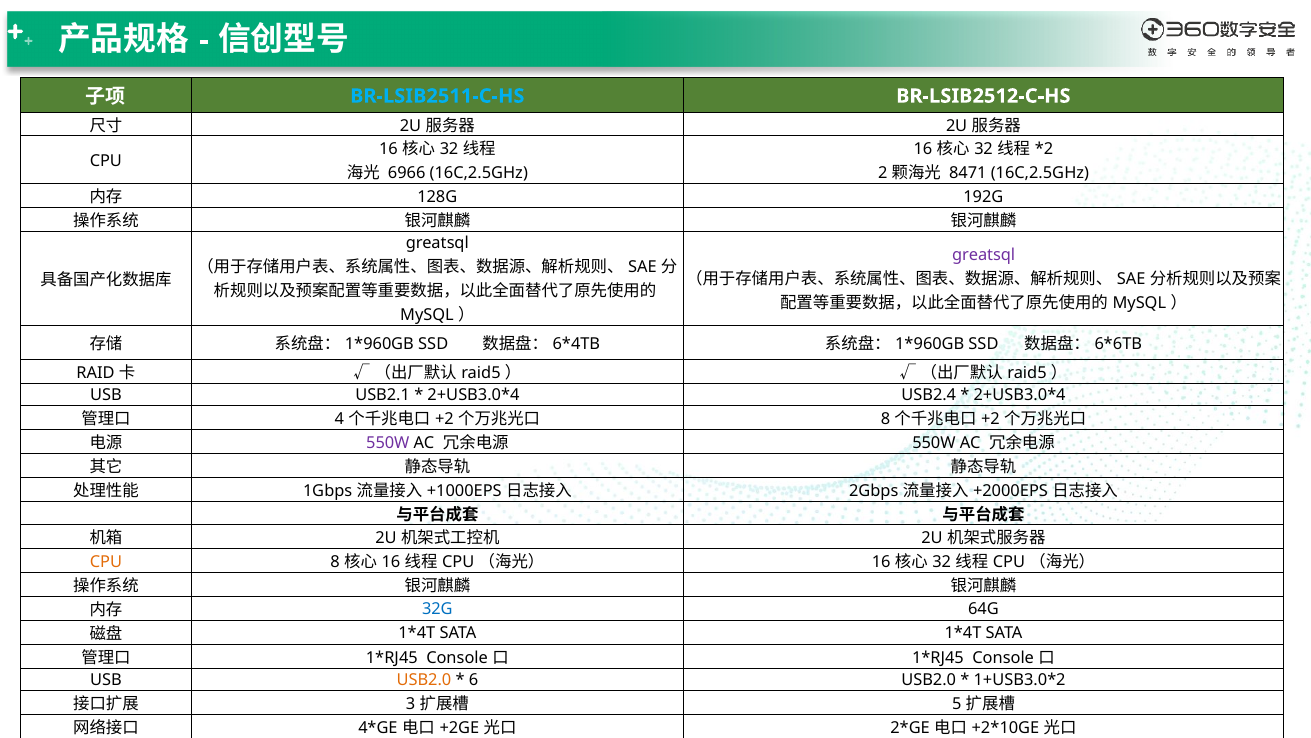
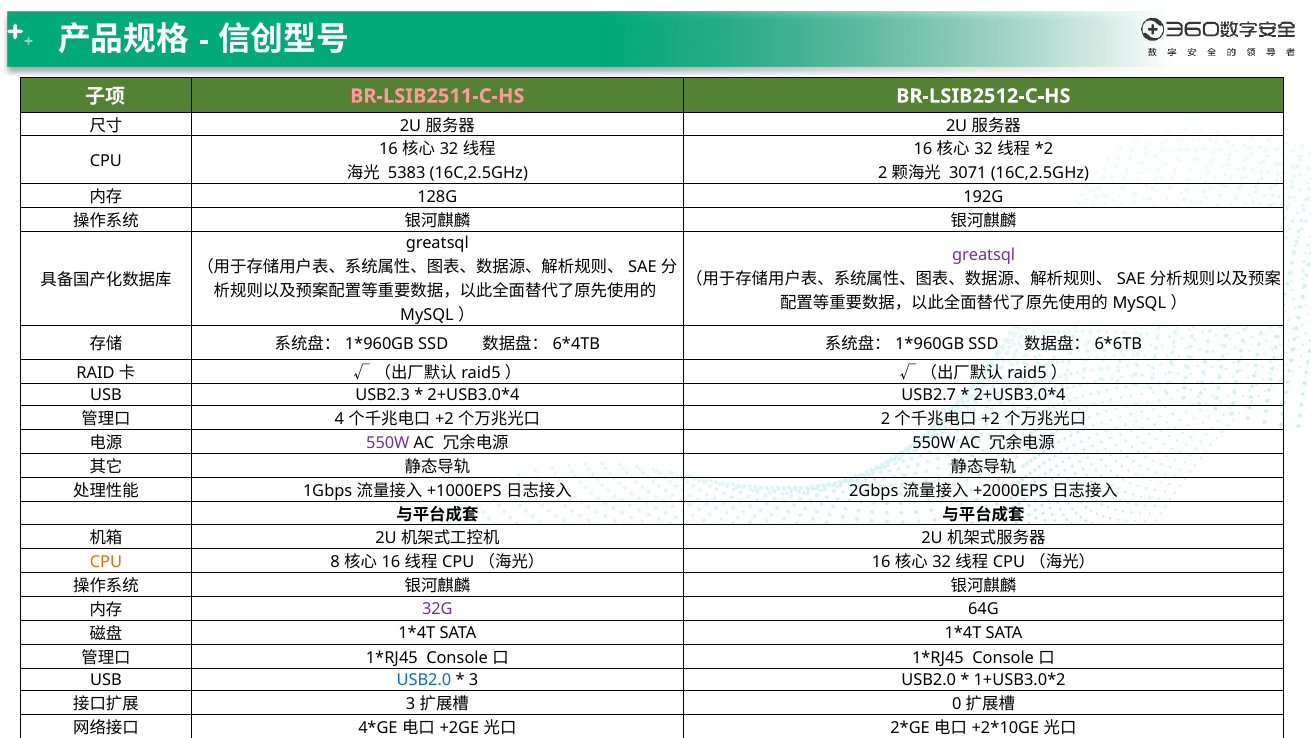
BR-LSIB2511-C-HS colour: light blue -> pink (437, 96)
6966: 6966 -> 5383 (407, 173)
8471: 8471 -> 3071 (968, 173)
USB2.1: USB2.1 -> USB2.3 (383, 395)
USB2.4: USB2.4 -> USB2.7 (929, 395)
8: 8 -> 2 (885, 419)
32G colour: blue -> purple (437, 609)
USB2.0 colour: orange -> blue (424, 680)
6: 6 -> 3 (473, 680)
5: 5 -> 0 (957, 704)
